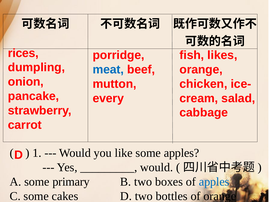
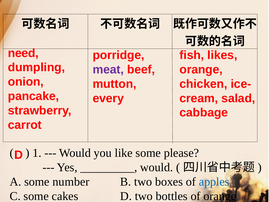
rices: rices -> need (23, 53)
meat colour: blue -> purple (108, 69)
some apples: apples -> please (181, 153)
primary: primary -> number (71, 181)
